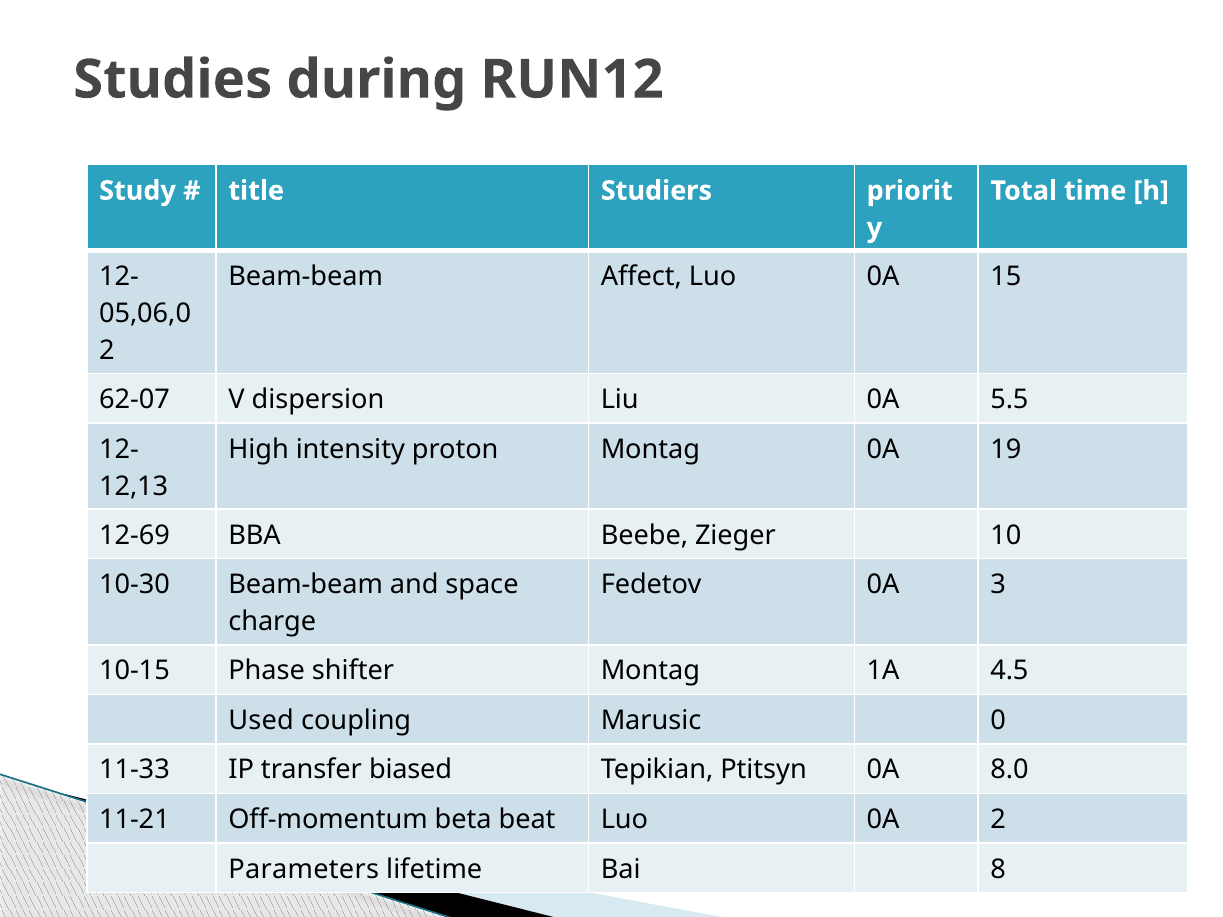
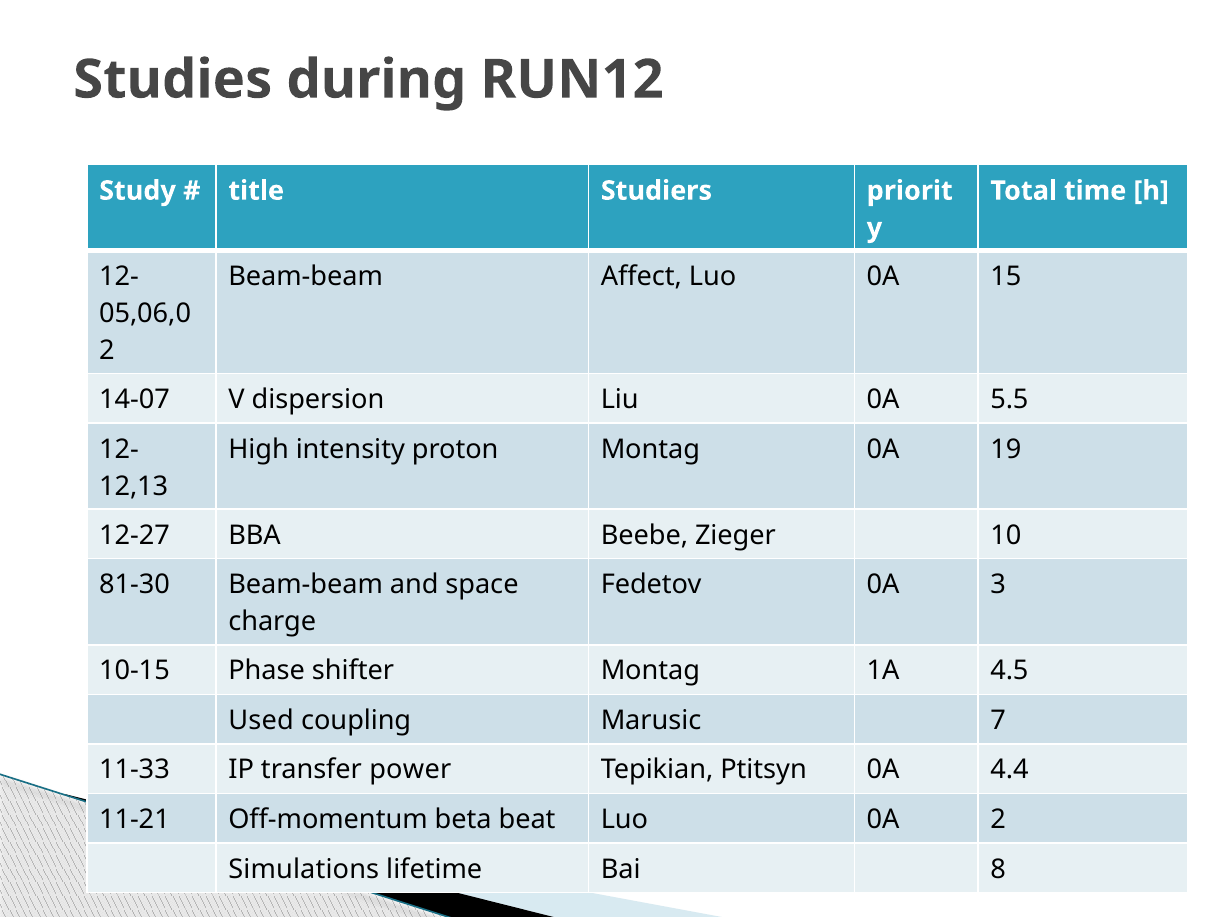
62-07: 62-07 -> 14-07 (135, 400)
12-69: 12-69 -> 12-27 (135, 535)
10-30: 10-30 -> 81-30 (135, 585)
0: 0 -> 7 (998, 721)
biased: biased -> power (410, 770)
8.0: 8.0 -> 4.4 (1009, 770)
Parameters: Parameters -> Simulations (304, 869)
